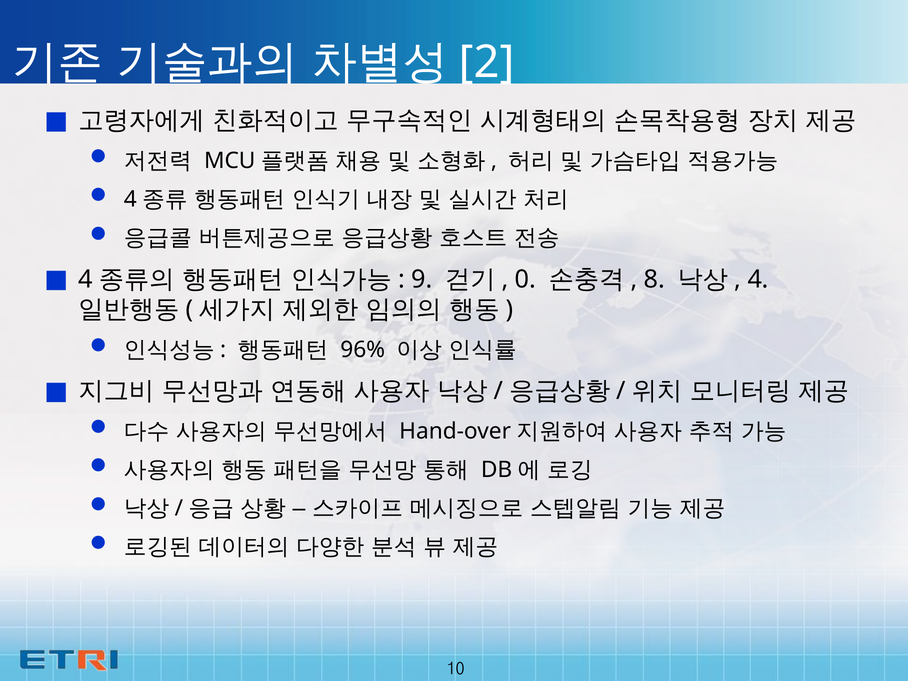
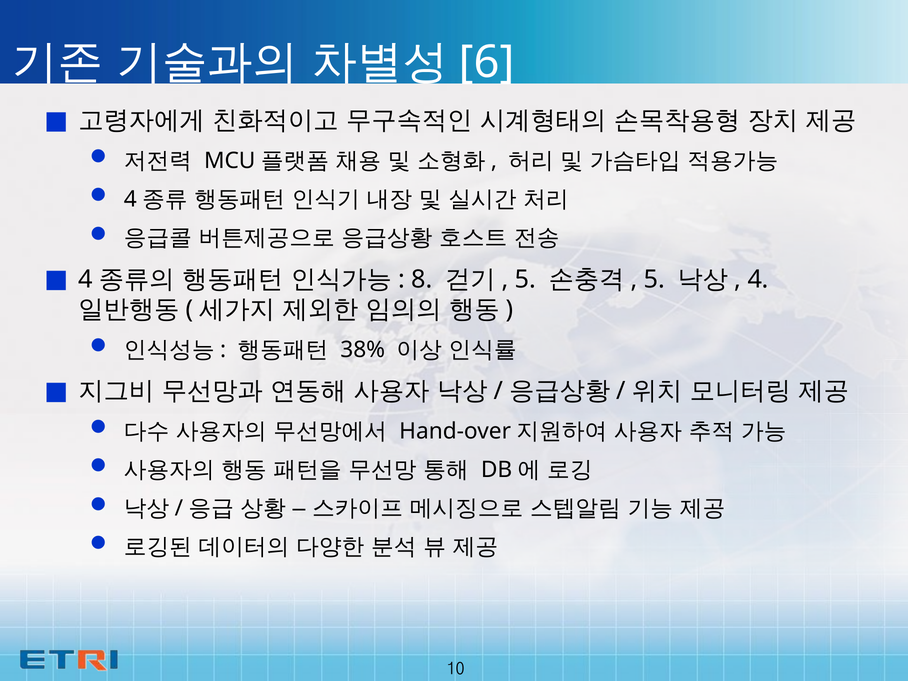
2: 2 -> 6 (487, 62)
9: 9 -> 8 (422, 279)
0: 0 -> 5 (526, 279)
8: 8 -> 5 (654, 279)
96%: 96% -> 38% (363, 350)
